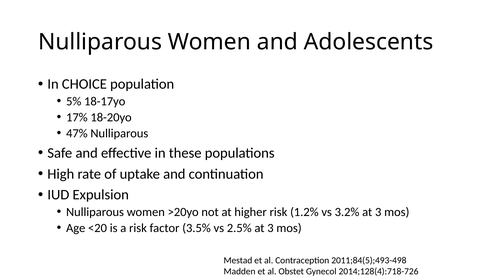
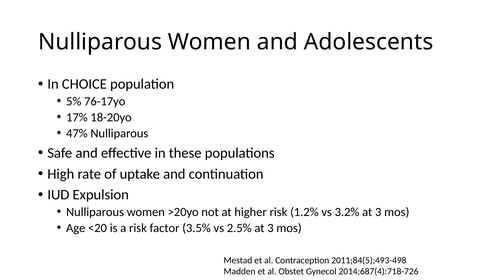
18-17yo: 18-17yo -> 76-17yo (105, 102)
2014;128(4):718-726: 2014;128(4):718-726 -> 2014;687(4):718-726 (379, 272)
